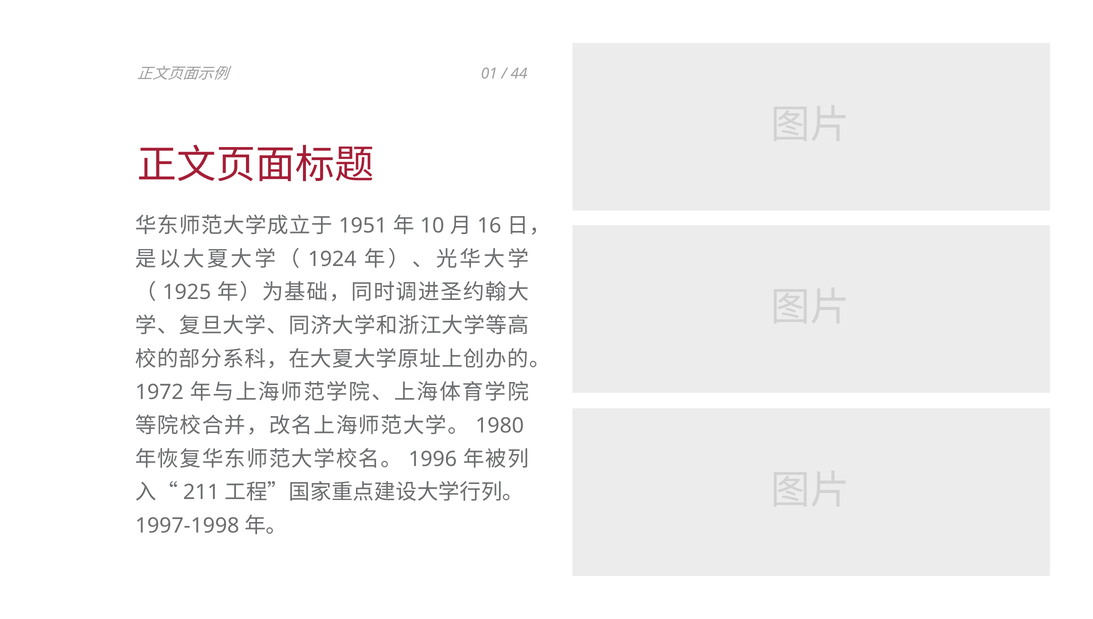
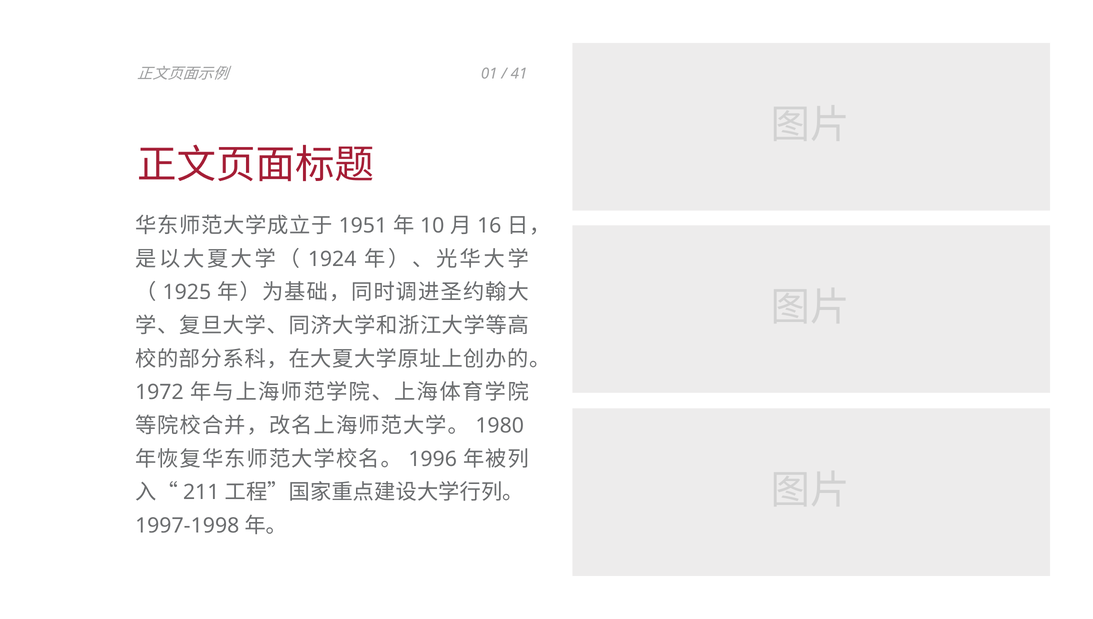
44: 44 -> 41 (519, 74)
